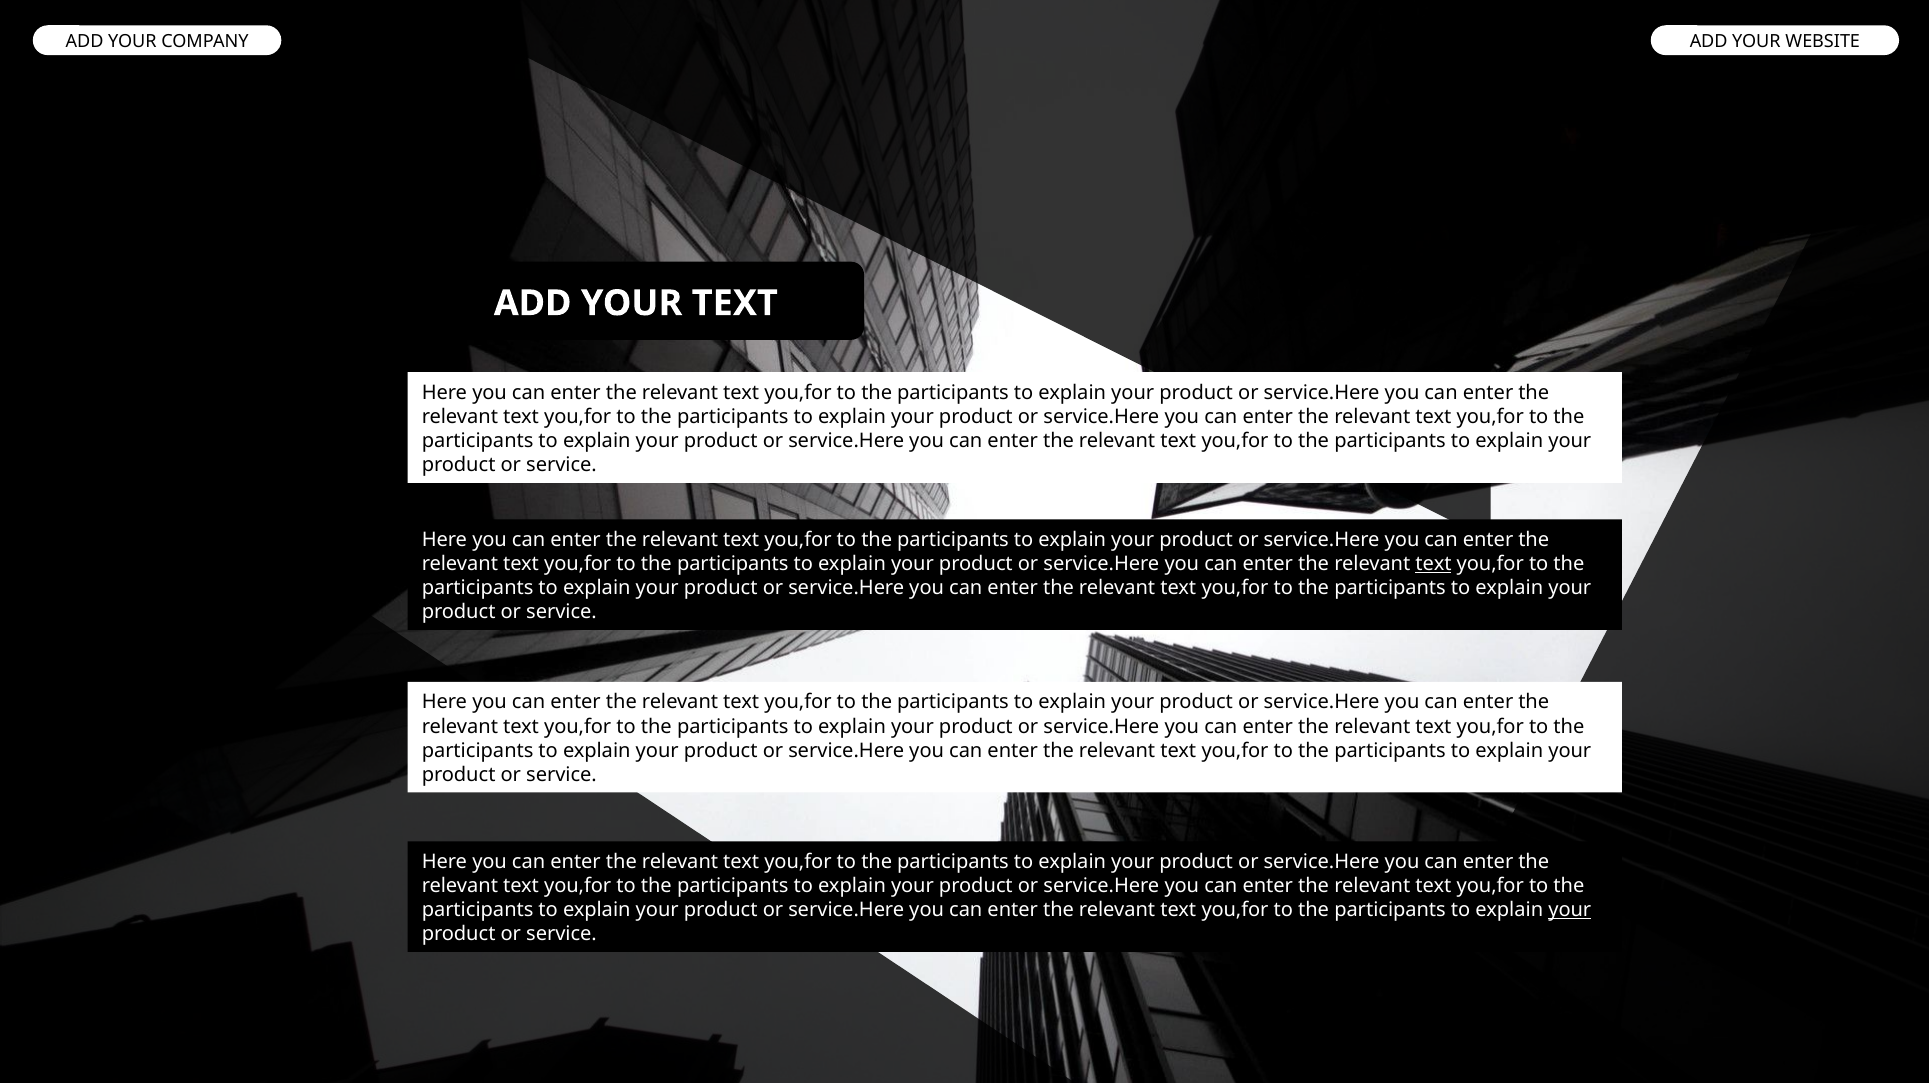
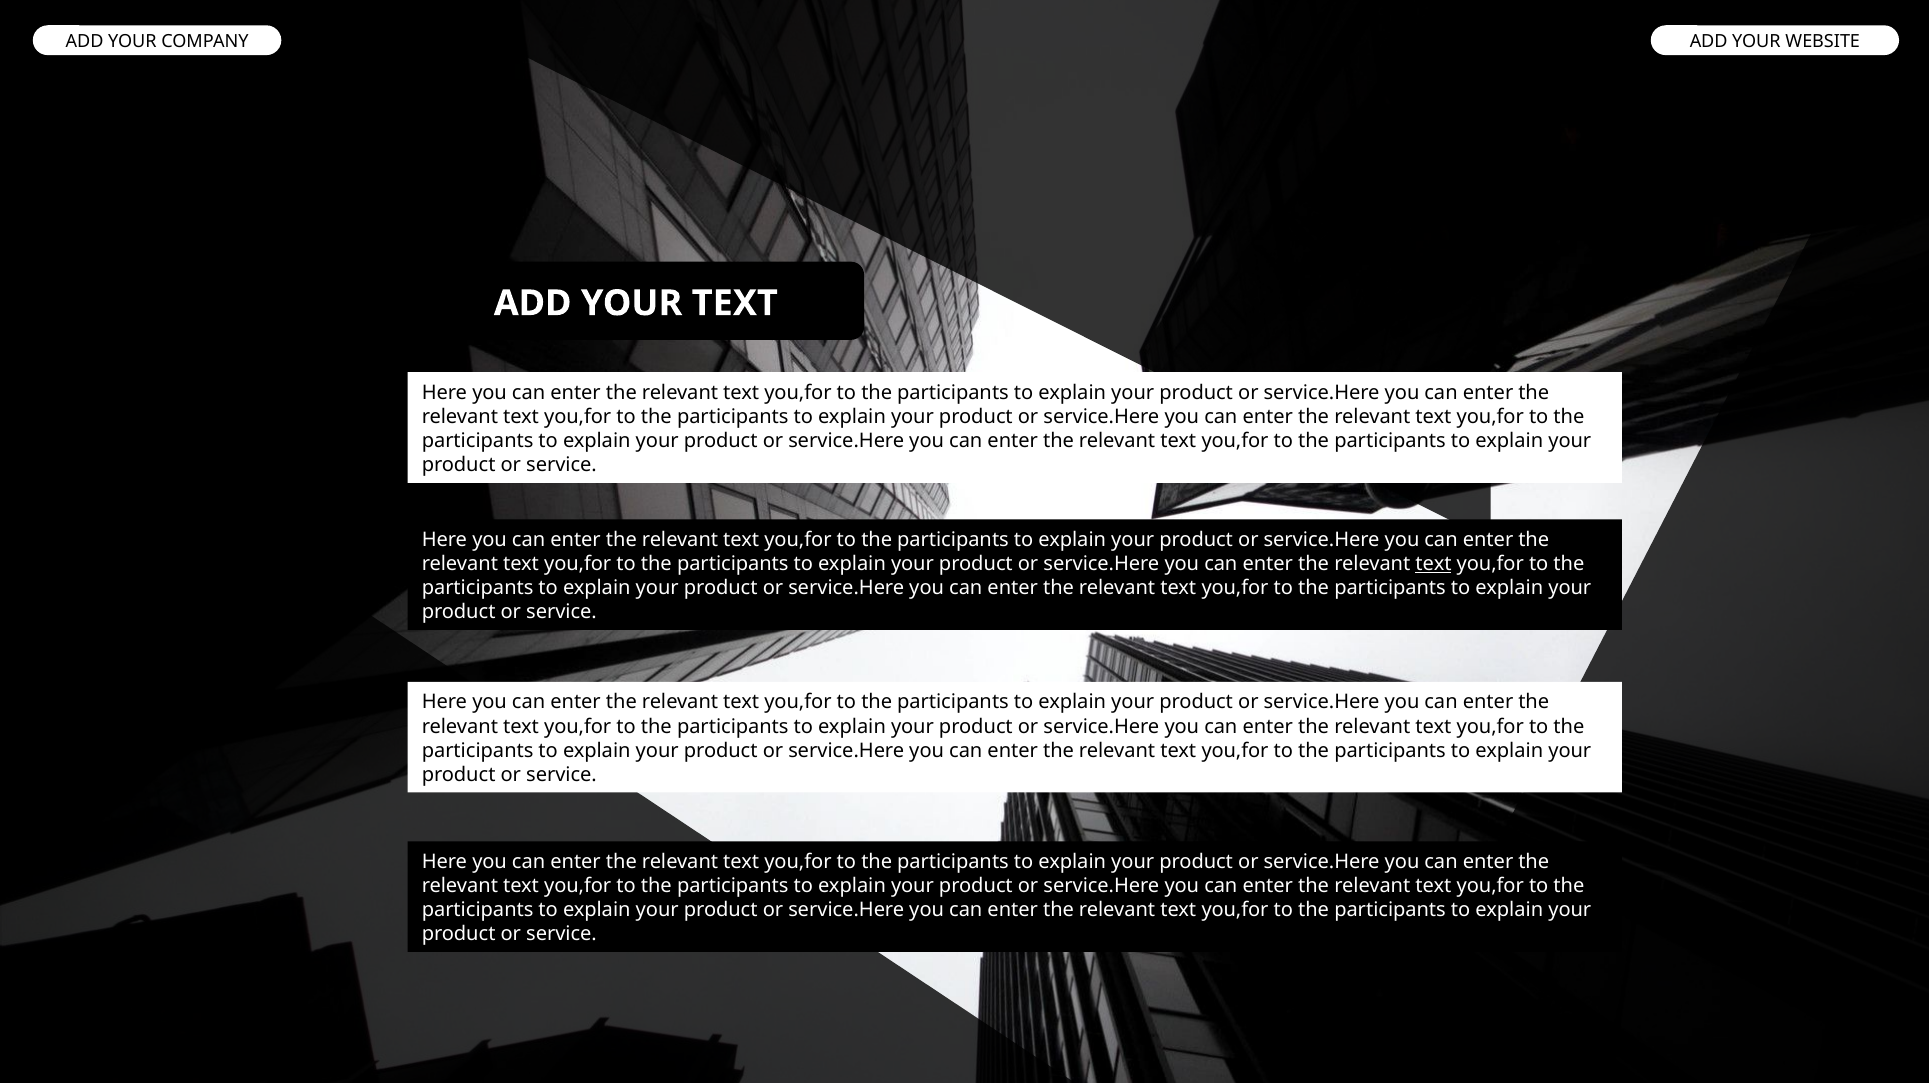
your underline: present -> none (1570, 910)
